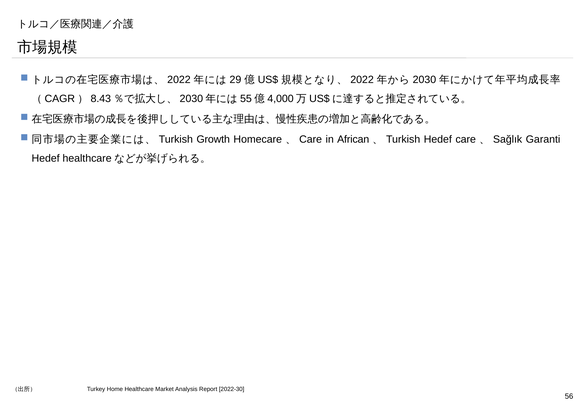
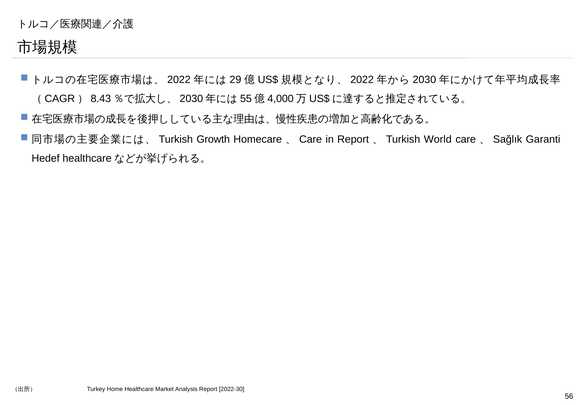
in African: African -> Report (353, 139)
Hedef: Hedef -> World (438, 139)
